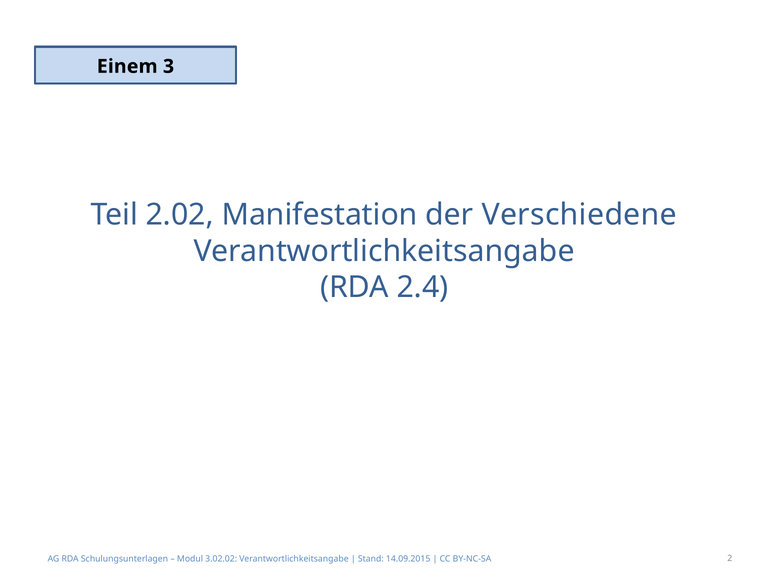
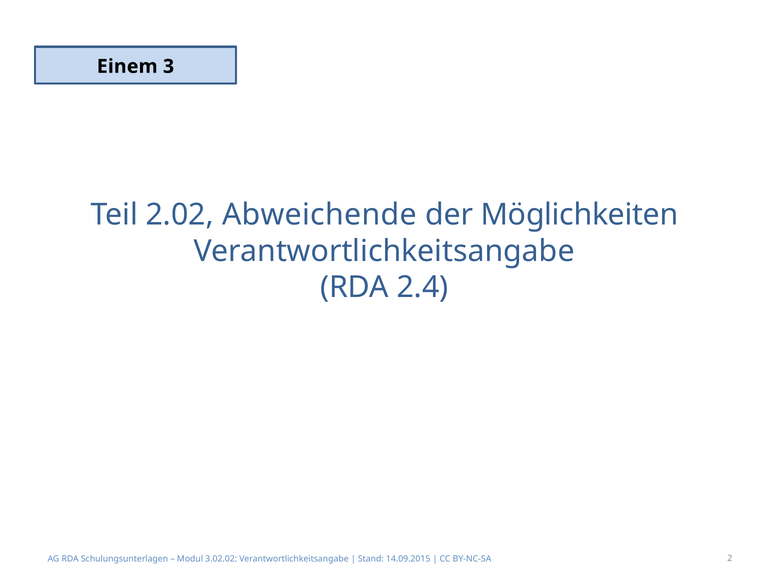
Manifestation: Manifestation -> Abweichende (319, 215)
Verschiedene: Verschiedene -> Möglichkeiten (580, 215)
